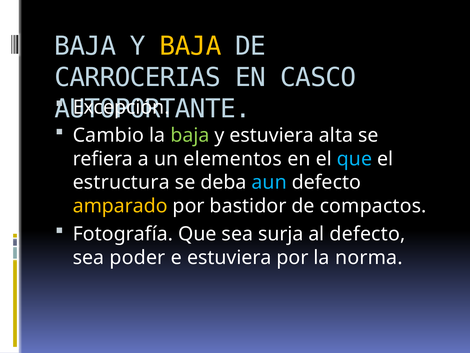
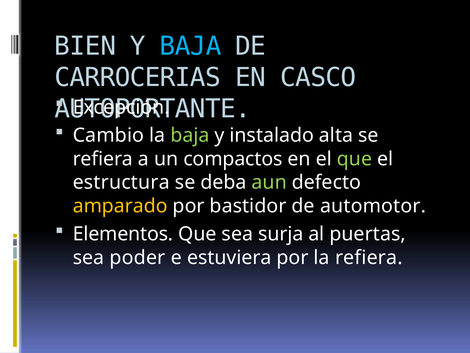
BAJA: BAJA -> BIEN (85, 46)
BAJA colour: yellow -> light blue (190, 46)
y estuviera: estuviera -> instalado (272, 135)
elementos: elementos -> compactos (233, 159)
que colour: light blue -> light green (355, 159)
aun colour: light blue -> light green (269, 182)
compactos: compactos -> automotor (373, 206)
Fotografía: Fotografía -> Elementos (123, 234)
al defecto: defecto -> puertas (368, 234)
la norma: norma -> refiera (369, 257)
